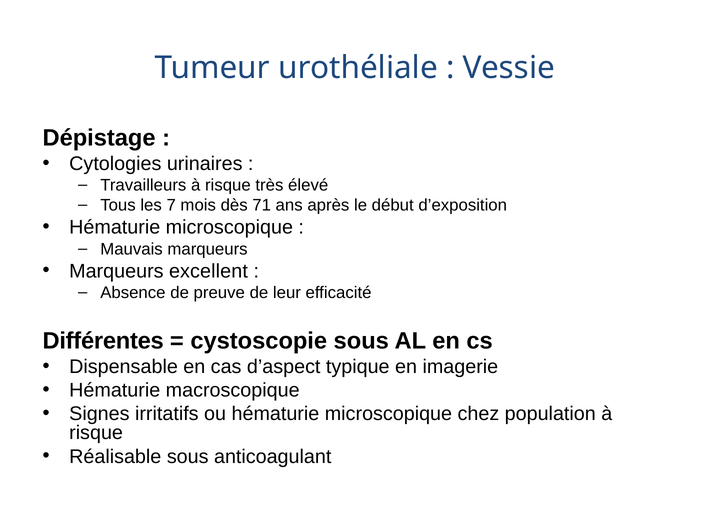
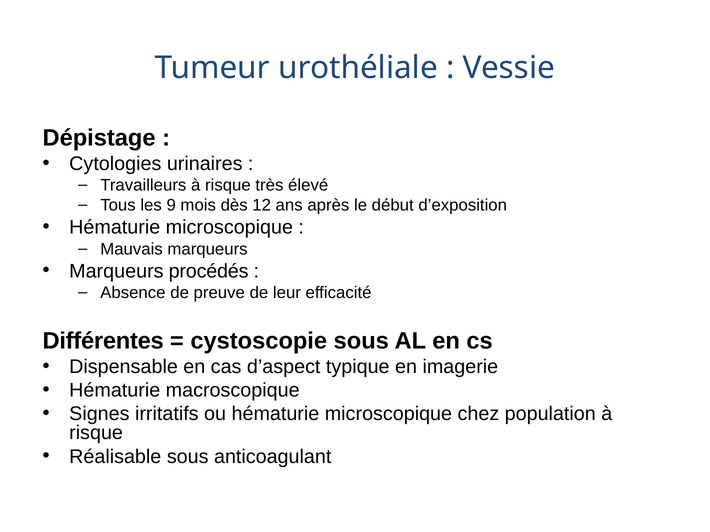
7: 7 -> 9 (171, 206)
71: 71 -> 12 (262, 206)
excellent: excellent -> procédés (209, 271)
